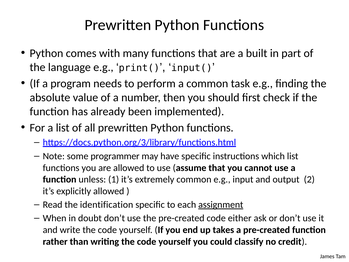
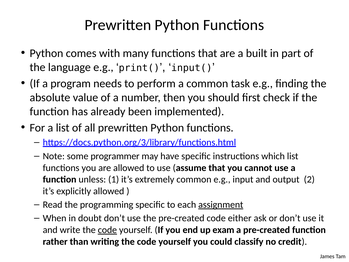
identification: identification -> programming (107, 205)
code underline: none -> present (107, 230)
takes: takes -> exam (223, 230)
